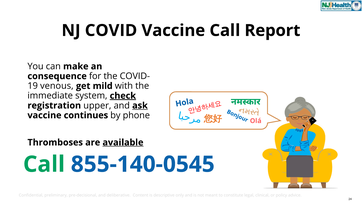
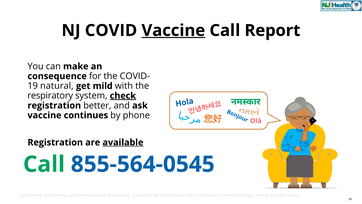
Vaccine underline: none -> present (173, 30)
venous: venous -> natural (57, 86)
immediate: immediate -> respiratory (50, 96)
upper: upper -> better (97, 105)
ask underline: present -> none (140, 105)
Thromboses: Thromboses -> Registration (55, 142)
855-140-0545: 855-140-0545 -> 855-564-0545 (143, 164)
